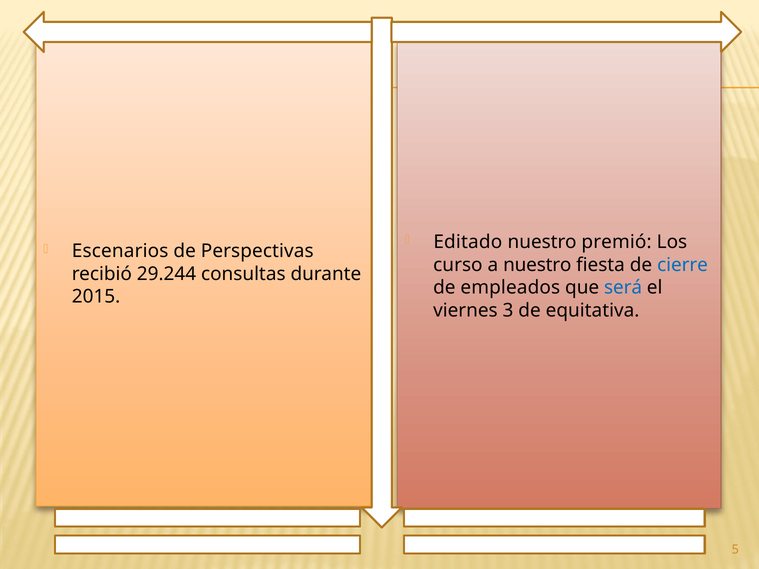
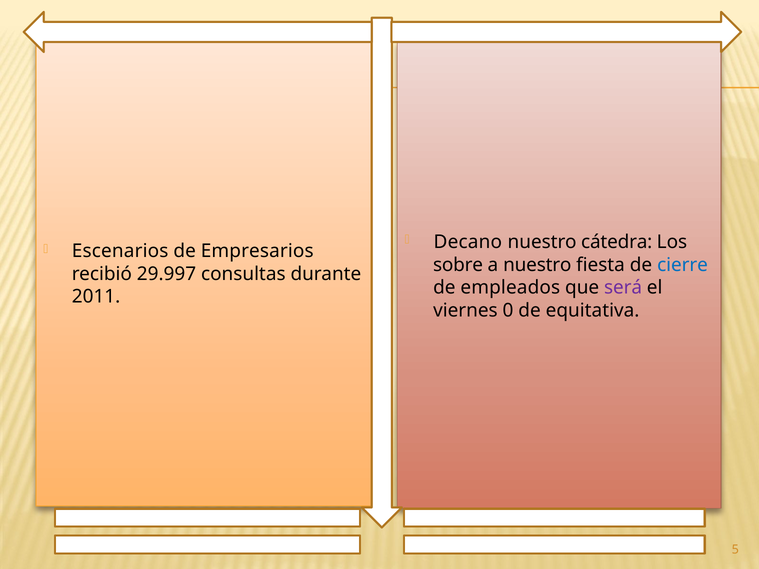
Editado: Editado -> Decano (468, 242)
premió: premió -> cátedra (617, 242)
Perspectivas: Perspectivas -> Empresarios (257, 251)
curso: curso -> sobre (458, 265)
29.244: 29.244 -> 29.997 (166, 274)
será colour: blue -> purple (623, 288)
2015: 2015 -> 2011 (96, 297)
3: 3 -> 0 (508, 310)
